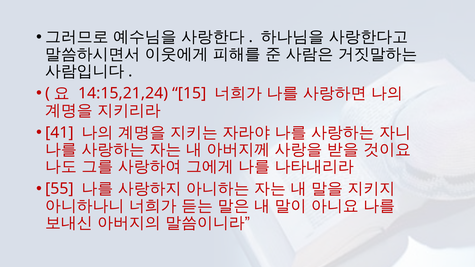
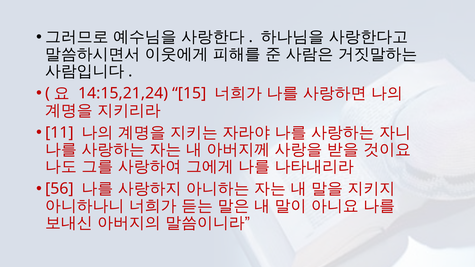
41: 41 -> 11 (59, 133)
55: 55 -> 56 (59, 189)
